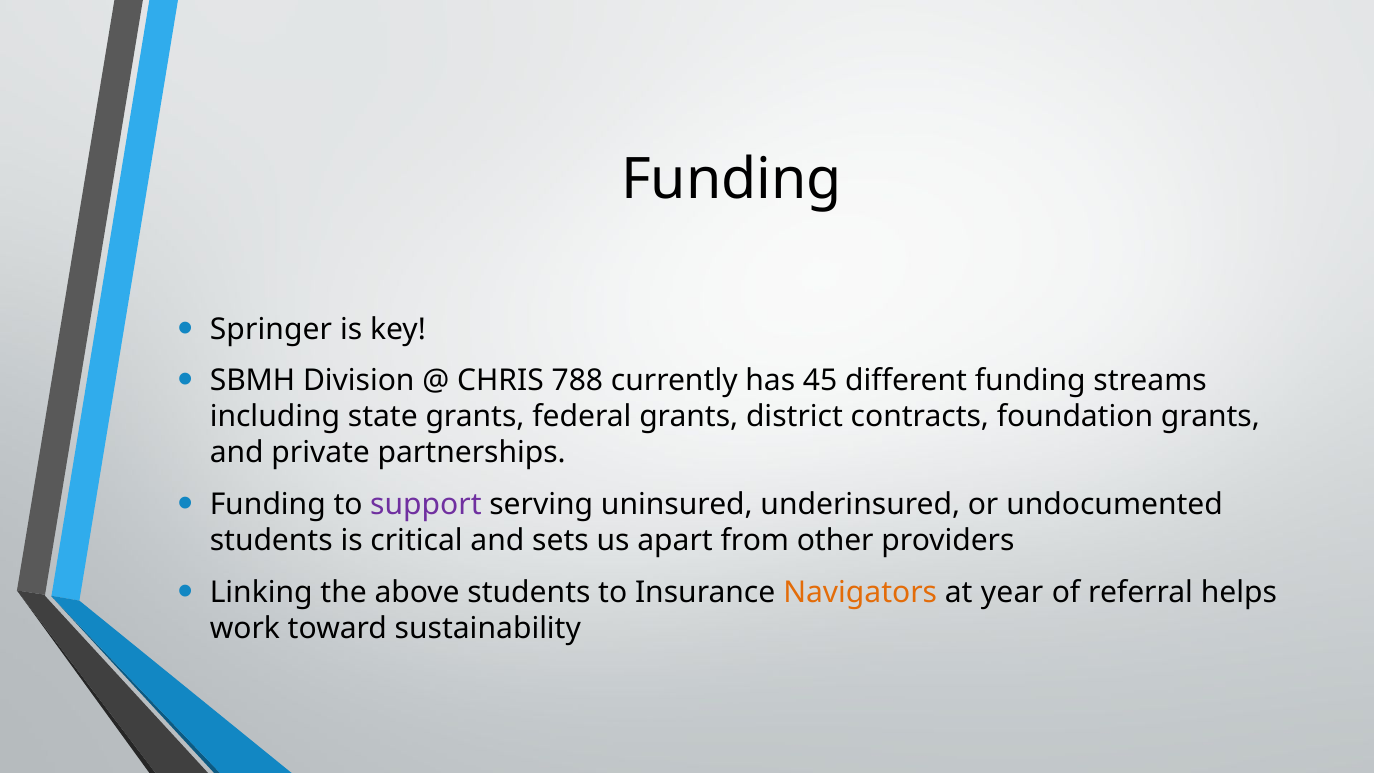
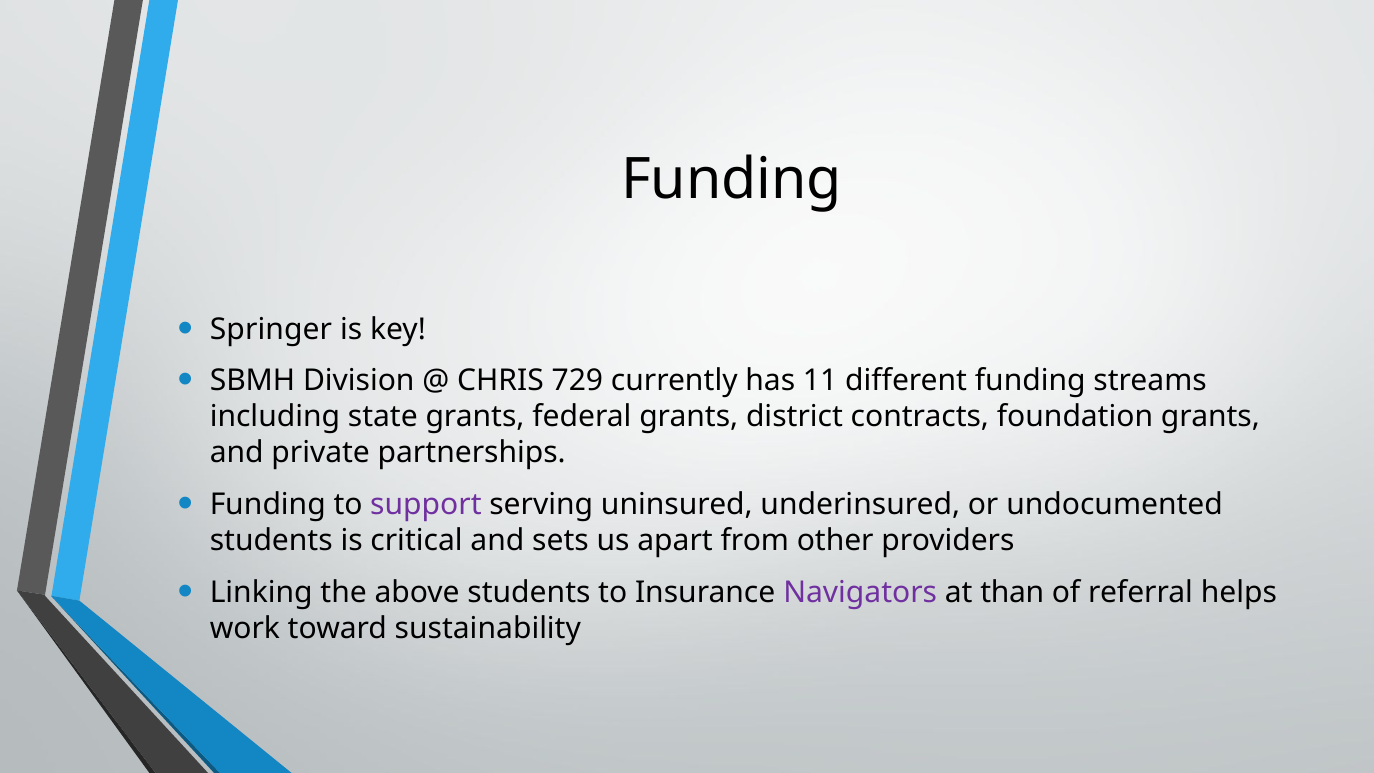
788: 788 -> 729 (577, 381)
45: 45 -> 11 (820, 381)
Navigators colour: orange -> purple (860, 592)
year: year -> than (1012, 592)
